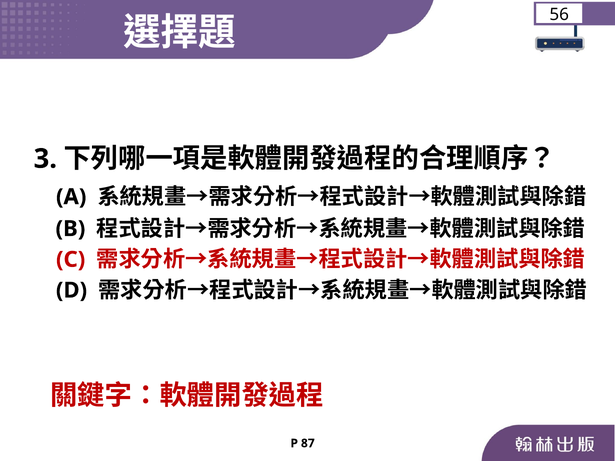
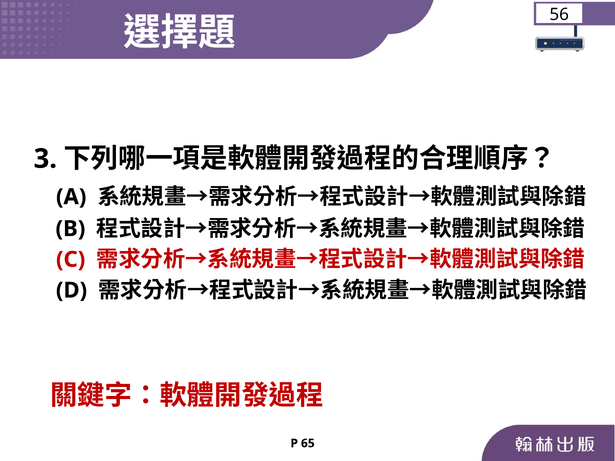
87: 87 -> 65 (308, 444)
